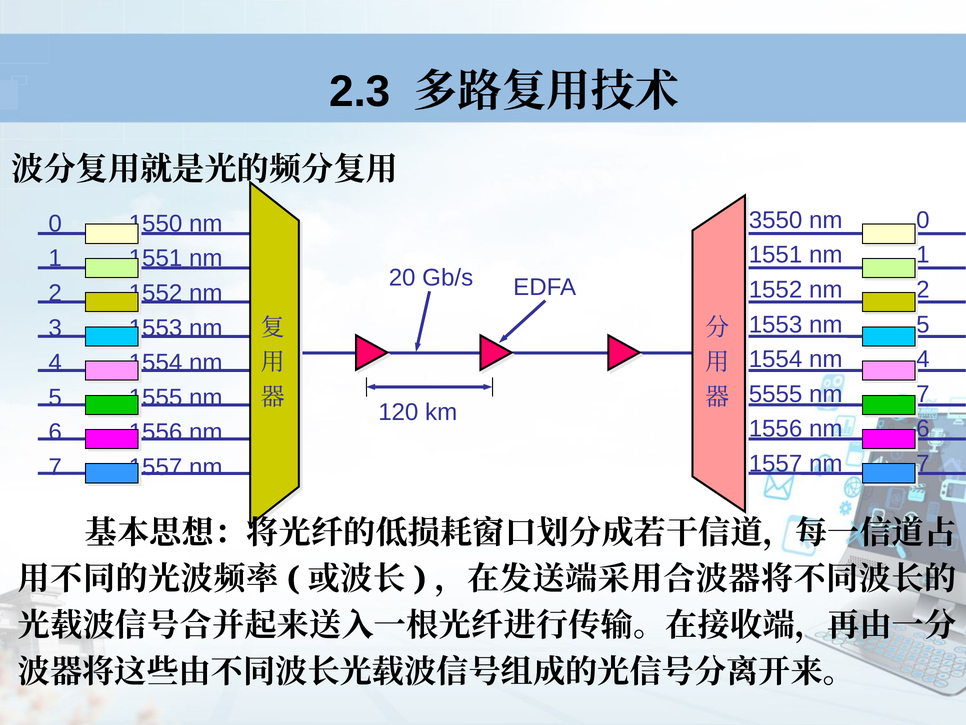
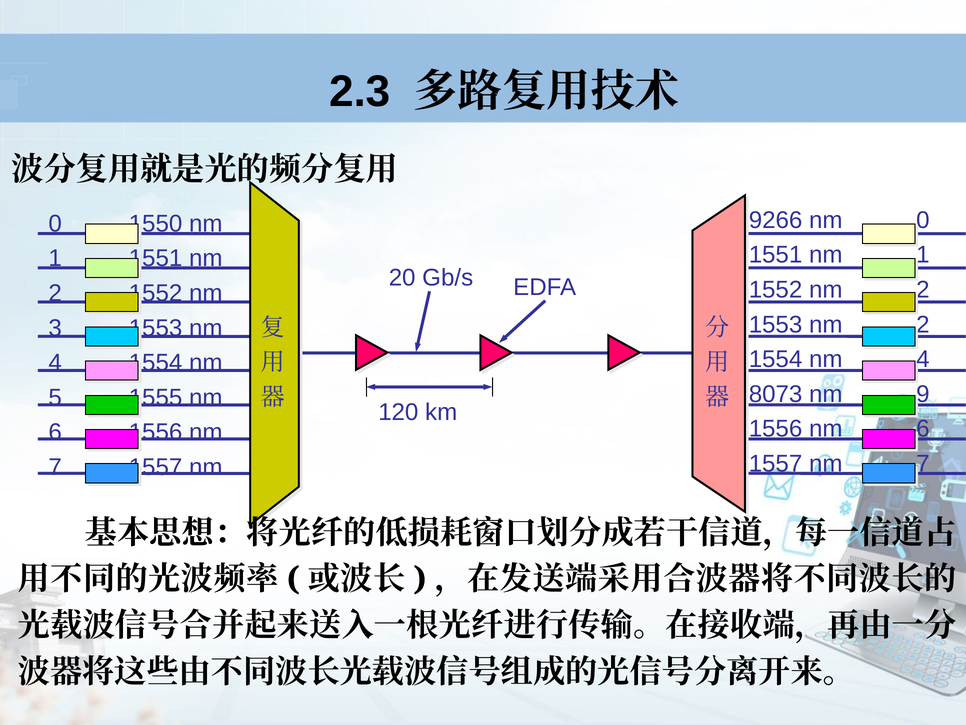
3550: 3550 -> 9266 (776, 220)
1553 nm 5: 5 -> 2 (923, 324)
5555: 5555 -> 8073 (776, 394)
7: 7 -> 9 (923, 394)
